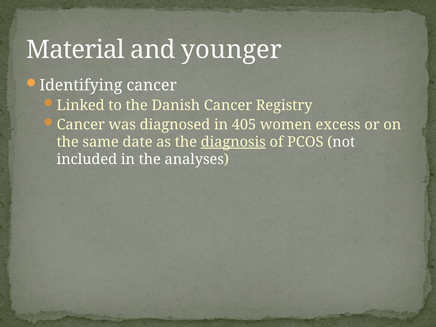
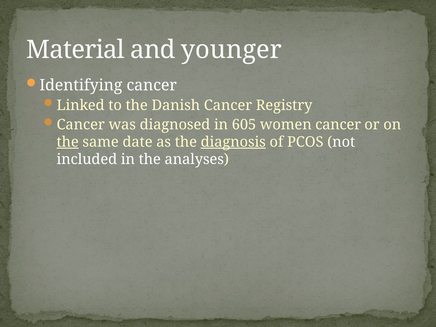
405: 405 -> 605 (244, 125)
women excess: excess -> cancer (338, 125)
the underline: none -> present (68, 142)
